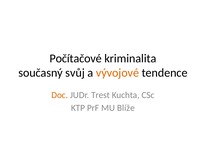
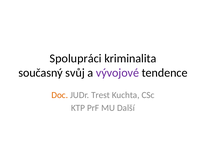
Počítačové: Počítačové -> Spolupráci (76, 58)
vývojové colour: orange -> purple (117, 73)
Blíže: Blíže -> Další (126, 108)
